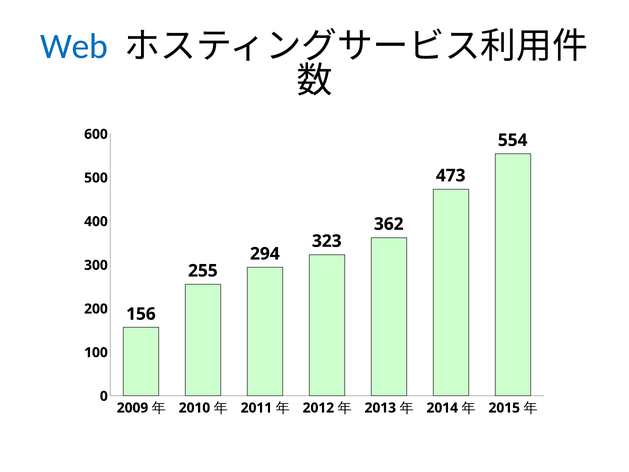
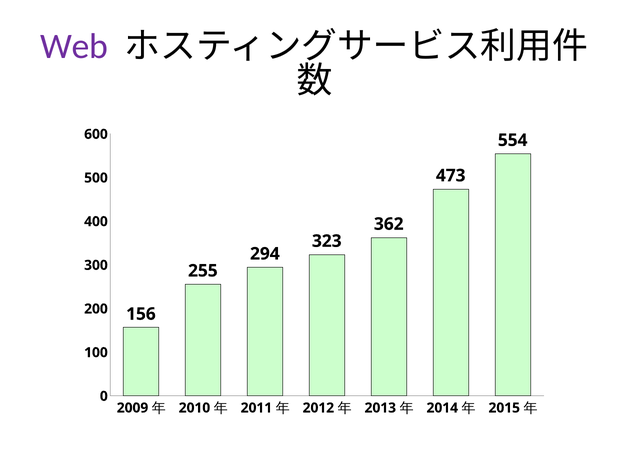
Web colour: blue -> purple (74, 46)
